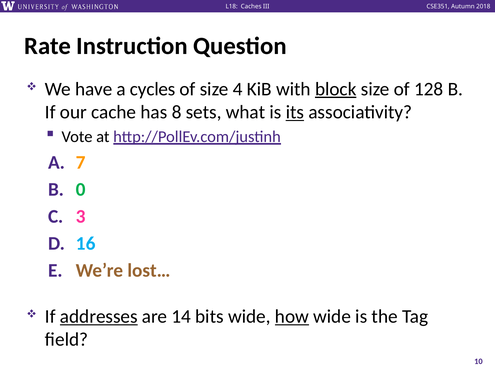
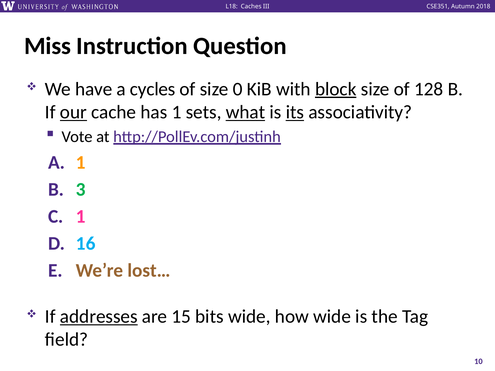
Rate: Rate -> Miss (48, 46)
4: 4 -> 0 (238, 89)
our underline: none -> present (73, 112)
has 8: 8 -> 1 (177, 112)
what underline: none -> present (245, 112)
A 7: 7 -> 1 (81, 163)
0: 0 -> 3 (81, 190)
3: 3 -> 1 (81, 217)
14: 14 -> 15 (181, 317)
how underline: present -> none (292, 317)
